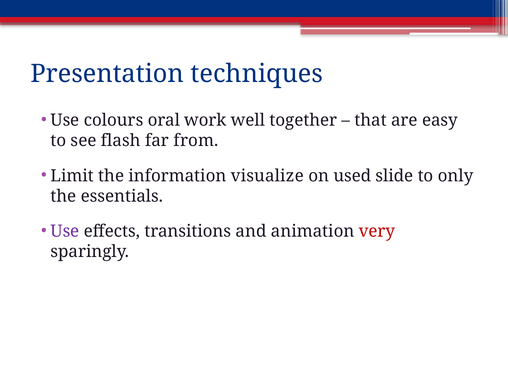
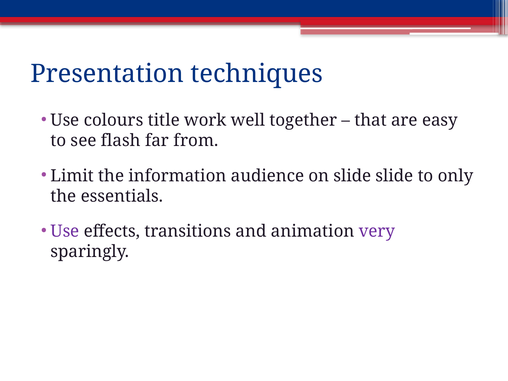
oral: oral -> title (164, 120)
visualize: visualize -> audience (267, 176)
on used: used -> slide (352, 176)
very colour: red -> purple (377, 231)
